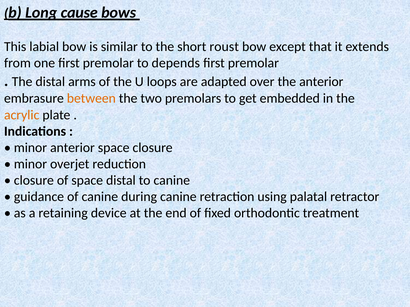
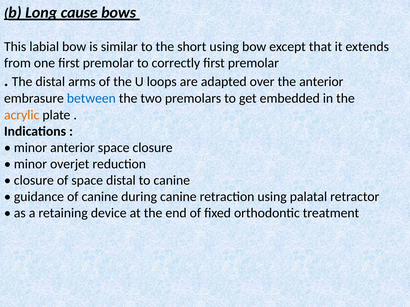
short roust: roust -> using (224, 47)
depends: depends -> correctly (176, 63)
between colour: orange -> blue (91, 99)
